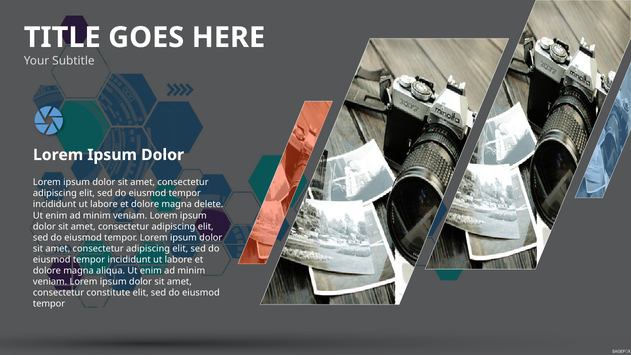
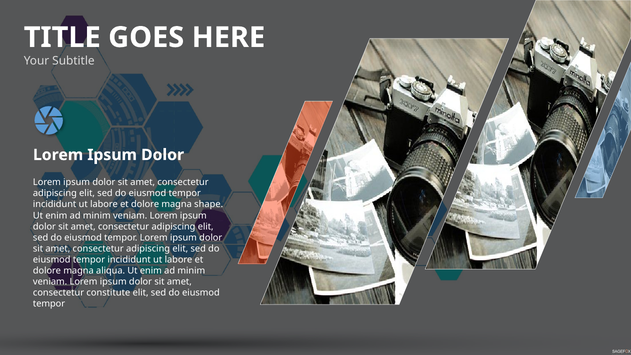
delete: delete -> shape (209, 204)
